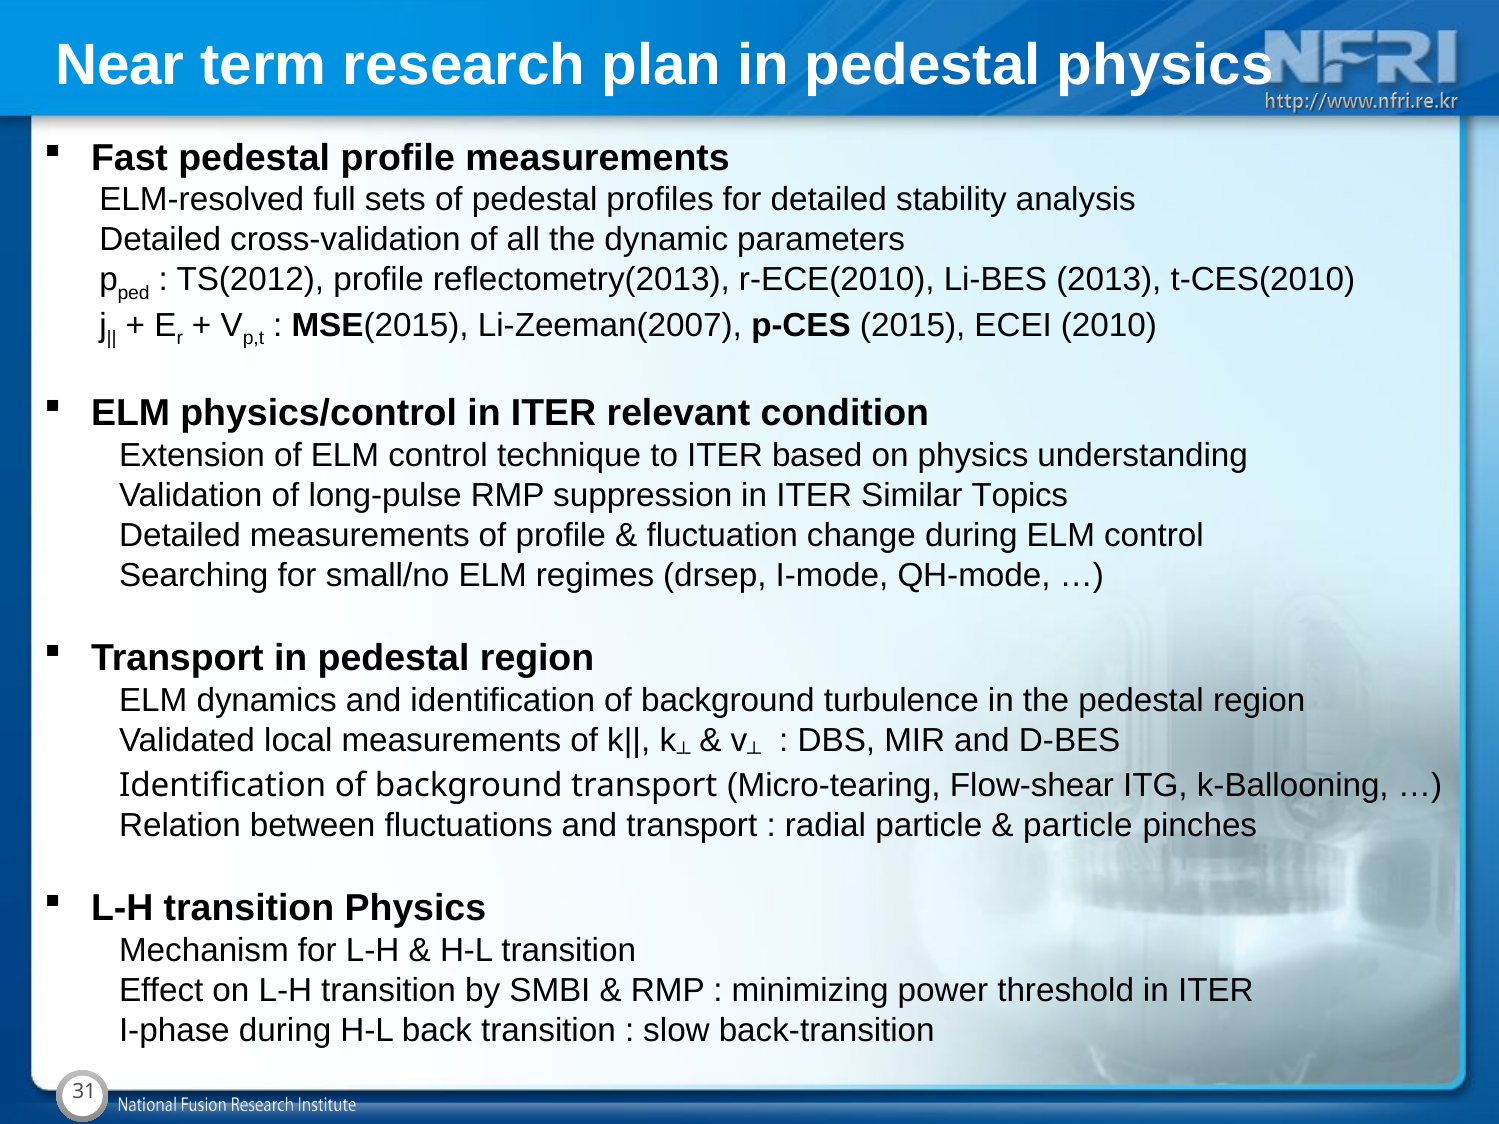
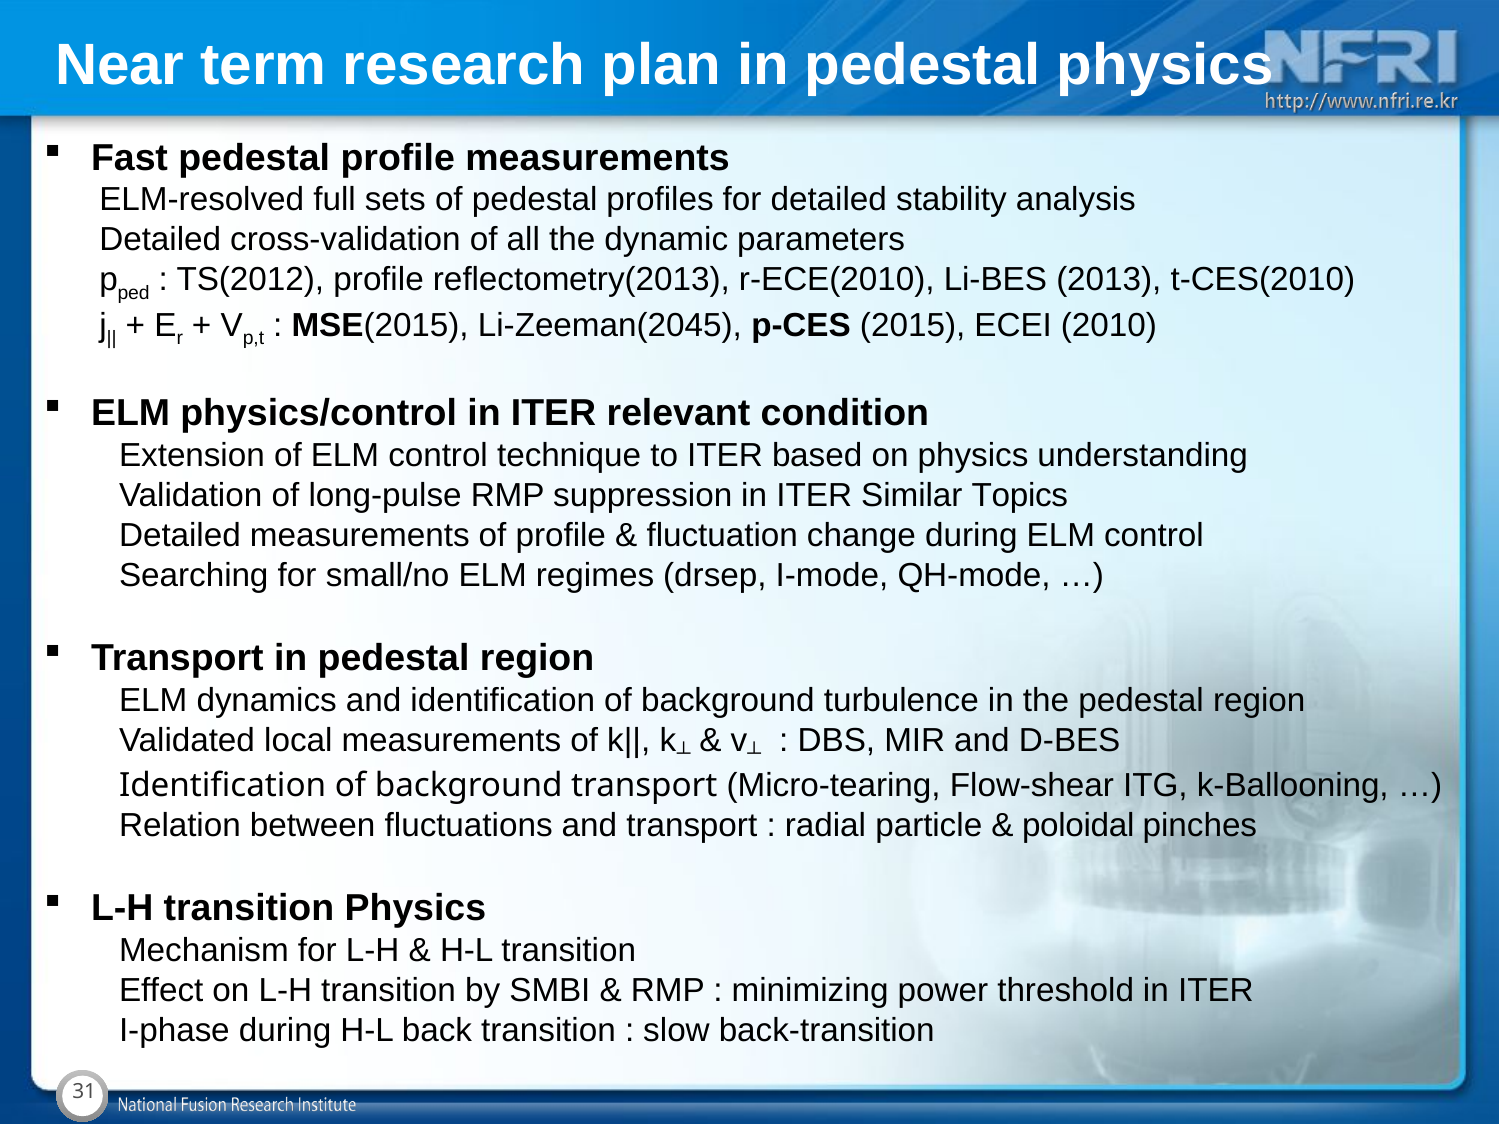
Li-Zeeman(2007: Li-Zeeman(2007 -> Li-Zeeman(2045 (610, 325)
particle: particle -> poloidal (1078, 826)
